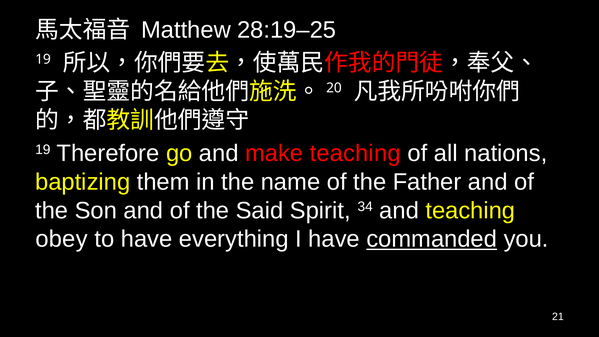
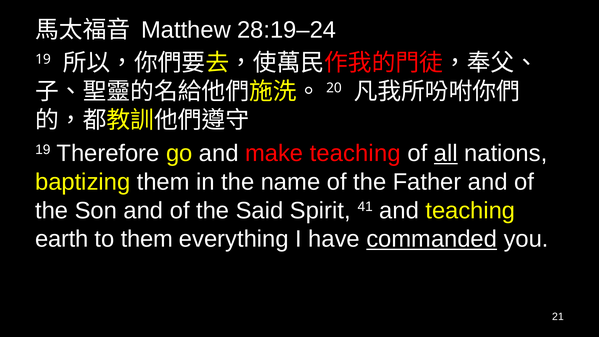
28:19–25: 28:19–25 -> 28:19–24 (287, 30)
all underline: none -> present (446, 153)
34: 34 -> 41 (365, 207)
obey: obey -> earth (62, 239)
to have: have -> them (147, 239)
